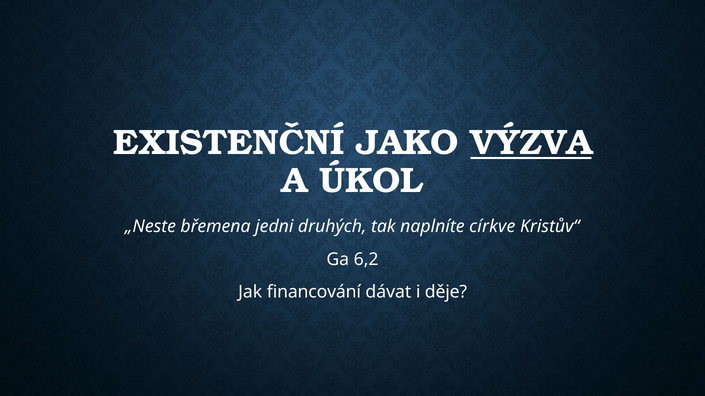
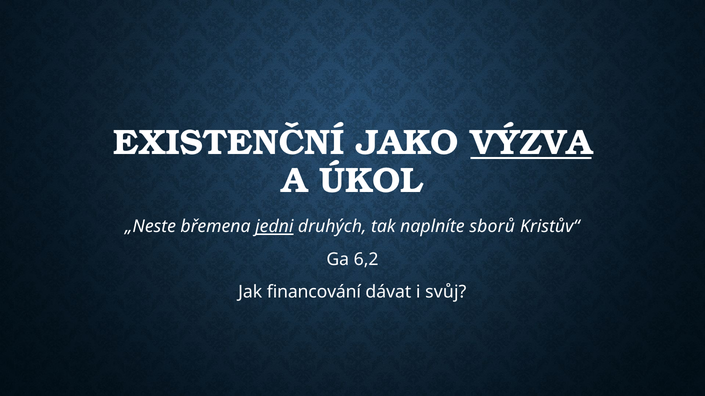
jedni underline: none -> present (274, 227)
církve: církve -> sborů (492, 227)
děje: děje -> svůj (446, 292)
